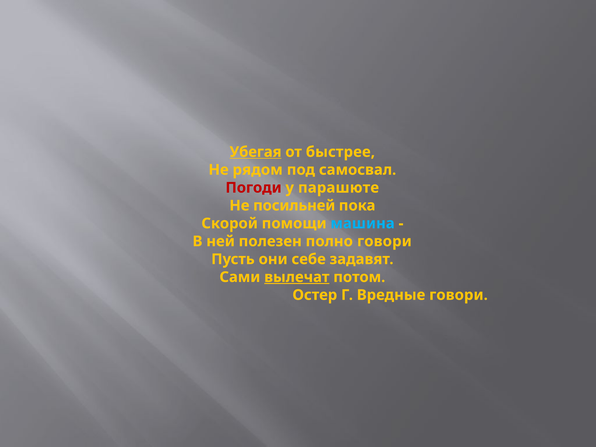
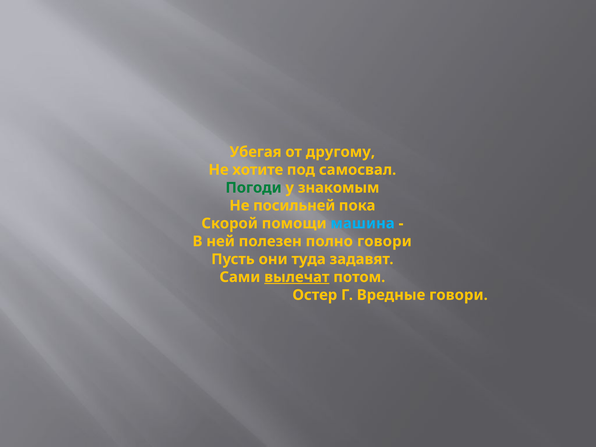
Убегая underline: present -> none (256, 152)
быстрее: быстрее -> другому (340, 152)
рядом: рядом -> хотите (258, 170)
Погоди colour: red -> green (254, 188)
парашюте: парашюте -> знакомым (339, 188)
себе: себе -> туда (309, 259)
